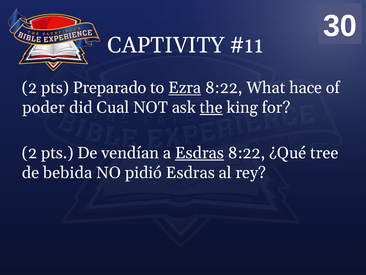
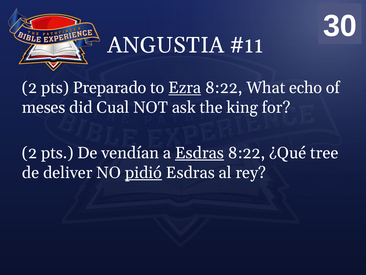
CAPTIVITY: CAPTIVITY -> ANGUSTIA (166, 45)
hace: hace -> echo (306, 88)
poder: poder -> meses (44, 107)
the underline: present -> none (211, 107)
bebida: bebida -> deliver (68, 172)
pidió underline: none -> present (143, 172)
